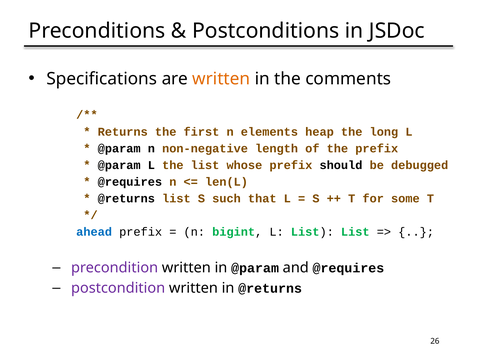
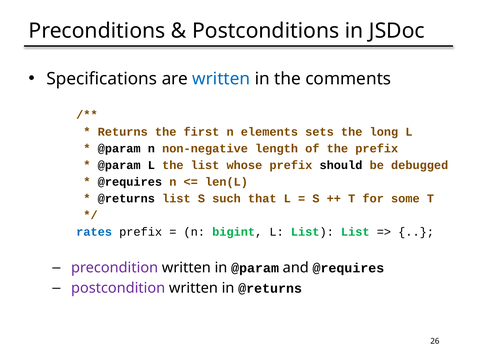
written colour: orange -> blue (221, 79)
heap: heap -> sets (320, 132)
ahead: ahead -> rates (94, 232)
